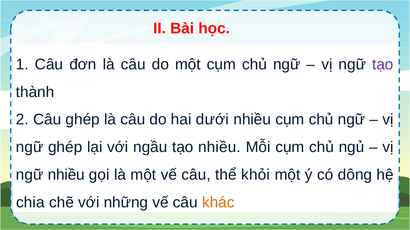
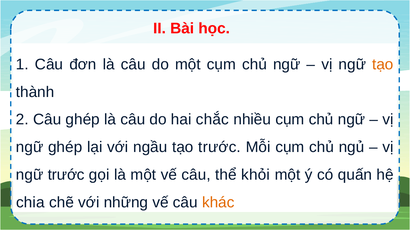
tạo colour: purple -> orange (383, 65)
dưới: dưới -> chắc (212, 120)
tạo nhiều: nhiều -> trước (220, 148)
ngữ nhiều: nhiều -> trước (66, 175)
dông: dông -> quấn (355, 175)
